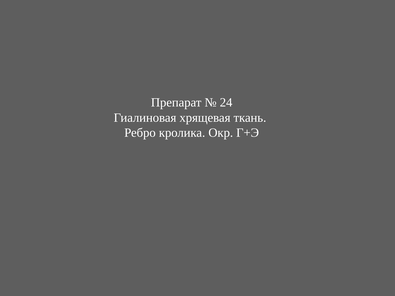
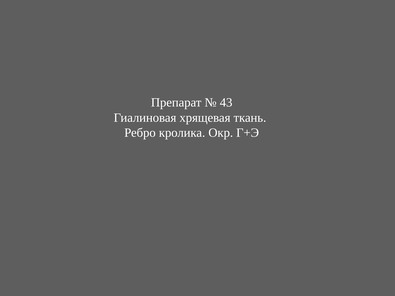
24: 24 -> 43 (226, 103)
